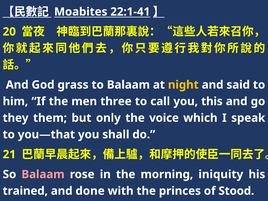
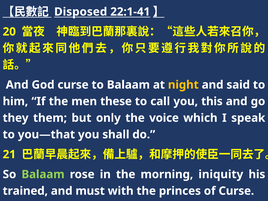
Moabites: Moabites -> Disposed (81, 12)
God grass: grass -> curse (73, 85)
three: three -> these (116, 101)
Balaam colour: pink -> light green (43, 174)
done: done -> must (90, 191)
of Stood: Stood -> Curse (236, 191)
